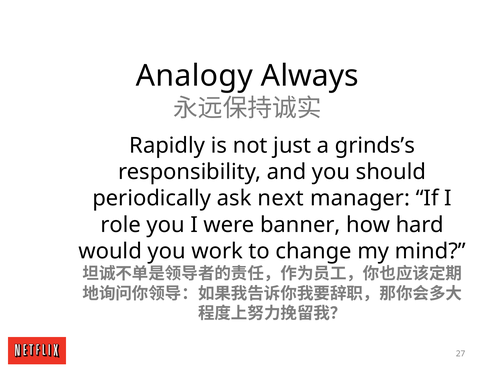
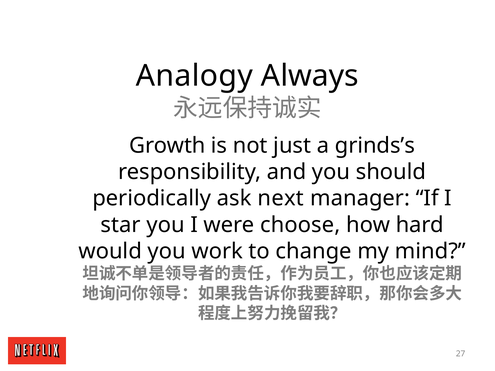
Rapidly: Rapidly -> Growth (167, 146)
role: role -> star (121, 225)
banner: banner -> choose (300, 225)
